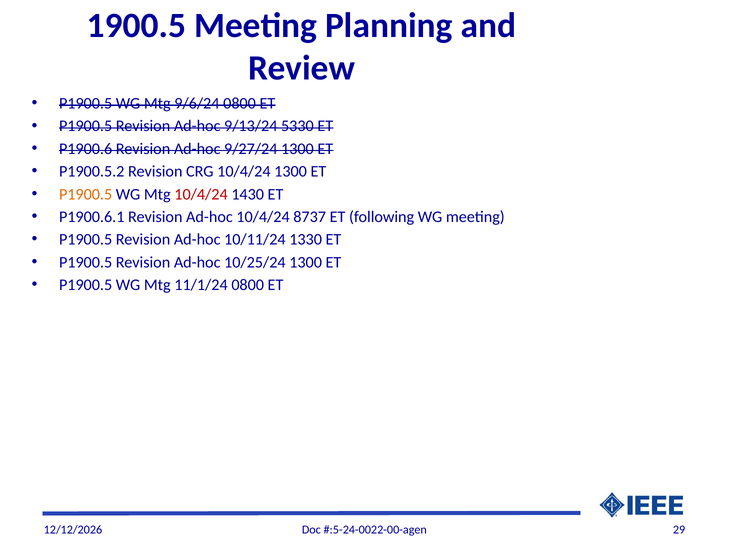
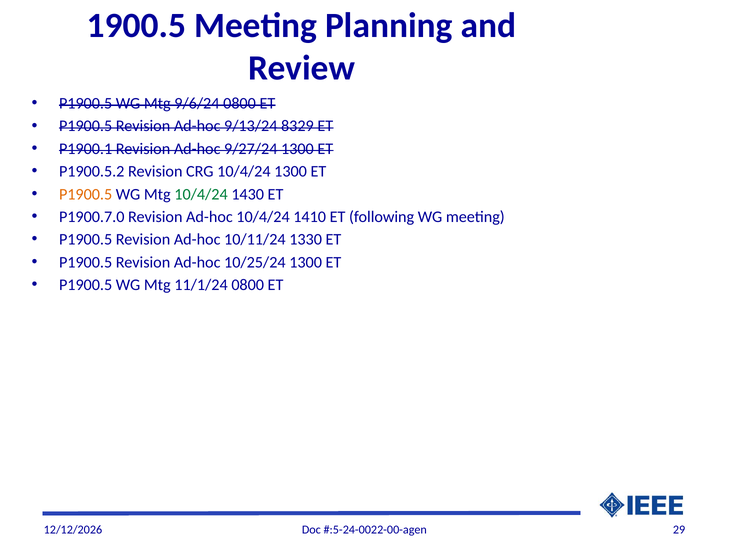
5330: 5330 -> 8329 (297, 126)
P1900.6: P1900.6 -> P1900.1 (86, 149)
10/4/24 colour: red -> green (201, 194)
P1900.6.1: P1900.6.1 -> P1900.7.0 (92, 217)
8737: 8737 -> 1410 (310, 217)
